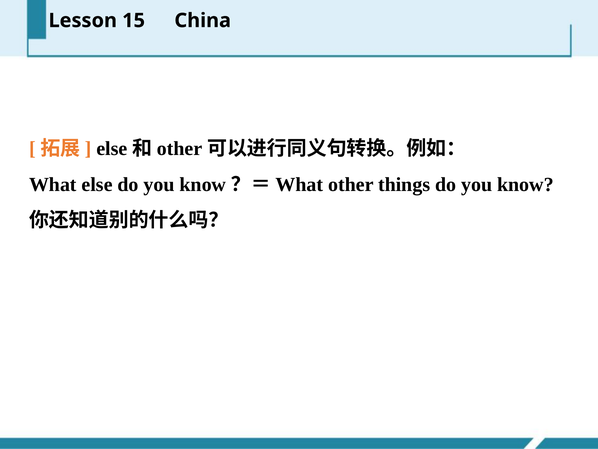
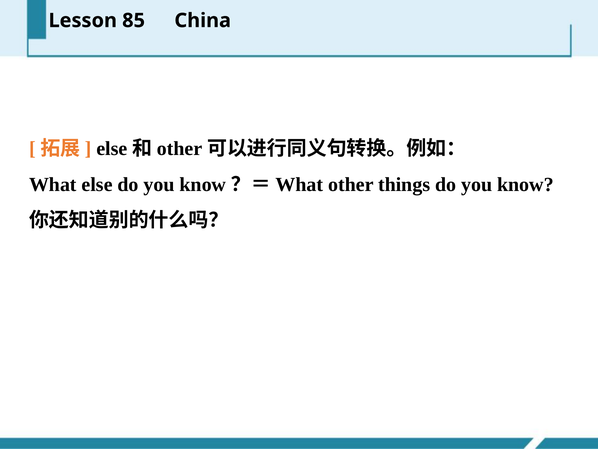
15: 15 -> 85 (134, 20)
